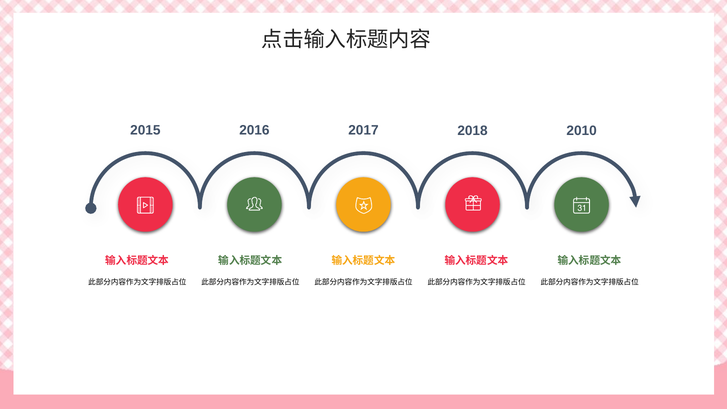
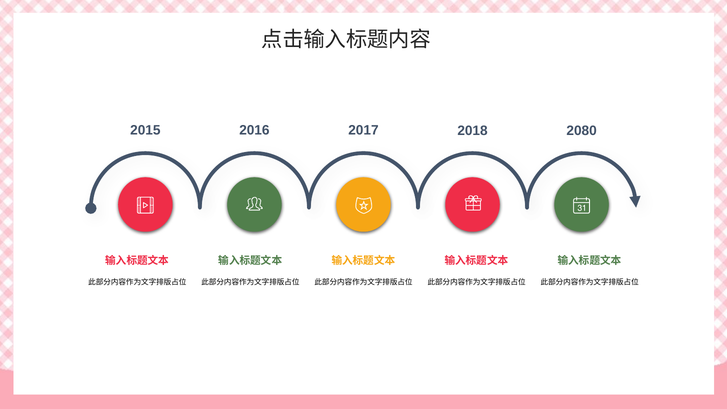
2010: 2010 -> 2080 (582, 131)
